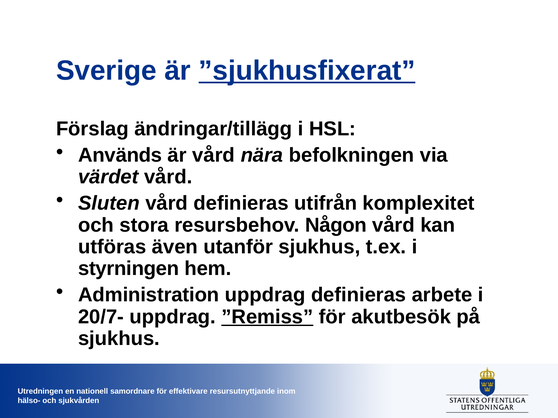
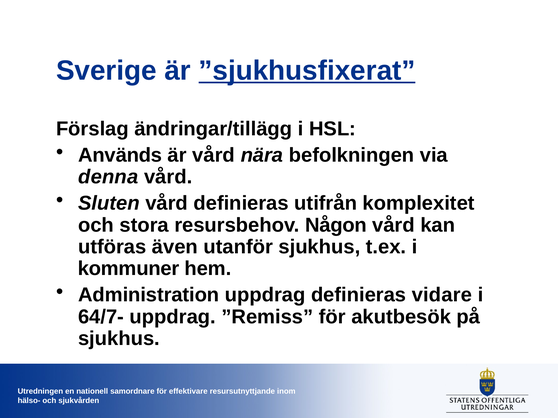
värdet: värdet -> denna (108, 177)
styrningen: styrningen -> kommuner (129, 269)
arbete: arbete -> vidare (442, 295)
20/7-: 20/7- -> 64/7- (101, 317)
”Remiss underline: present -> none (267, 317)
